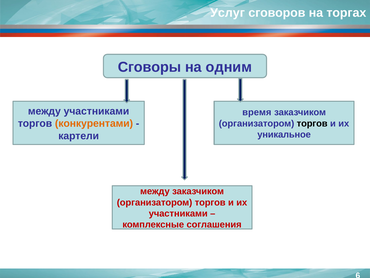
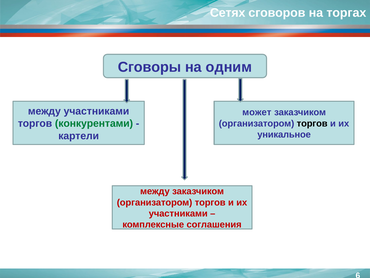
Услуг: Услуг -> Сетях (228, 13)
время: время -> может (257, 112)
конкурентами colour: orange -> green (94, 123)
